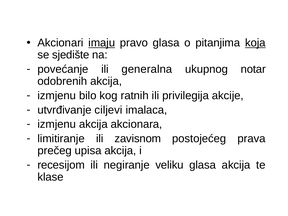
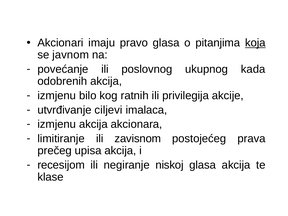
imaju underline: present -> none (102, 43)
sjedište: sjedište -> javnom (71, 55)
generalna: generalna -> poslovnog (147, 69)
notar: notar -> kada (253, 69)
veliku: veliku -> niskoj (170, 165)
